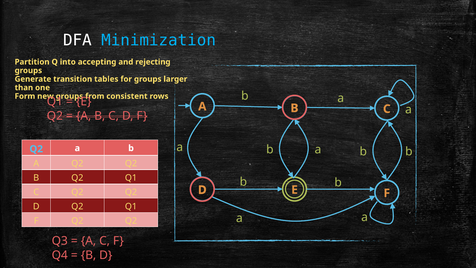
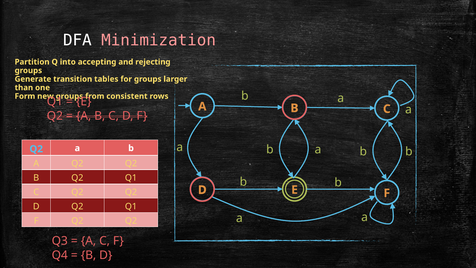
Minimization colour: light blue -> pink (159, 40)
